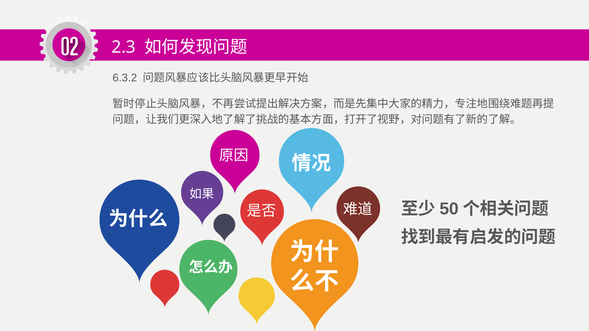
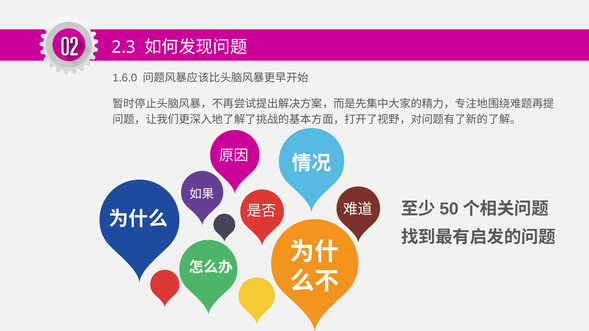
6.3.2: 6.3.2 -> 1.6.0 (125, 78)
